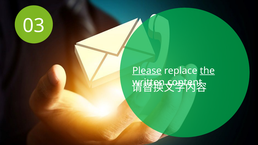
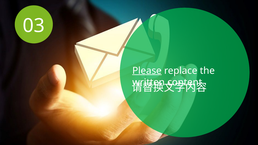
the underline: present -> none (207, 71)
